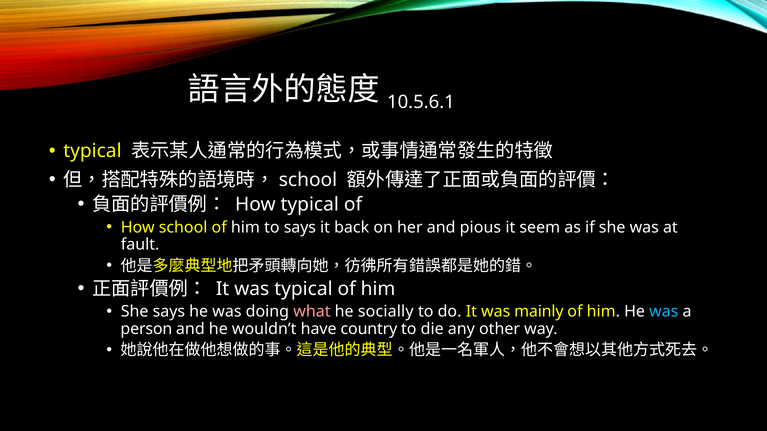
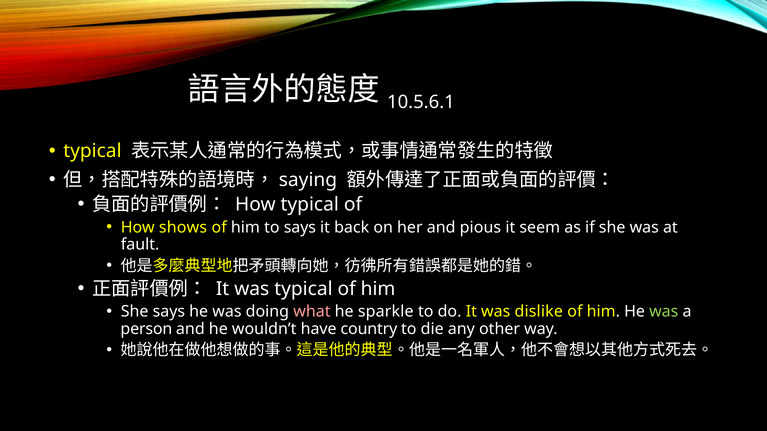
school: school -> saying (308, 180)
How school: school -> shows (183, 228)
socially: socially -> sparkle (386, 312)
mainly: mainly -> dislike (539, 312)
was colour: light blue -> light green (664, 312)
